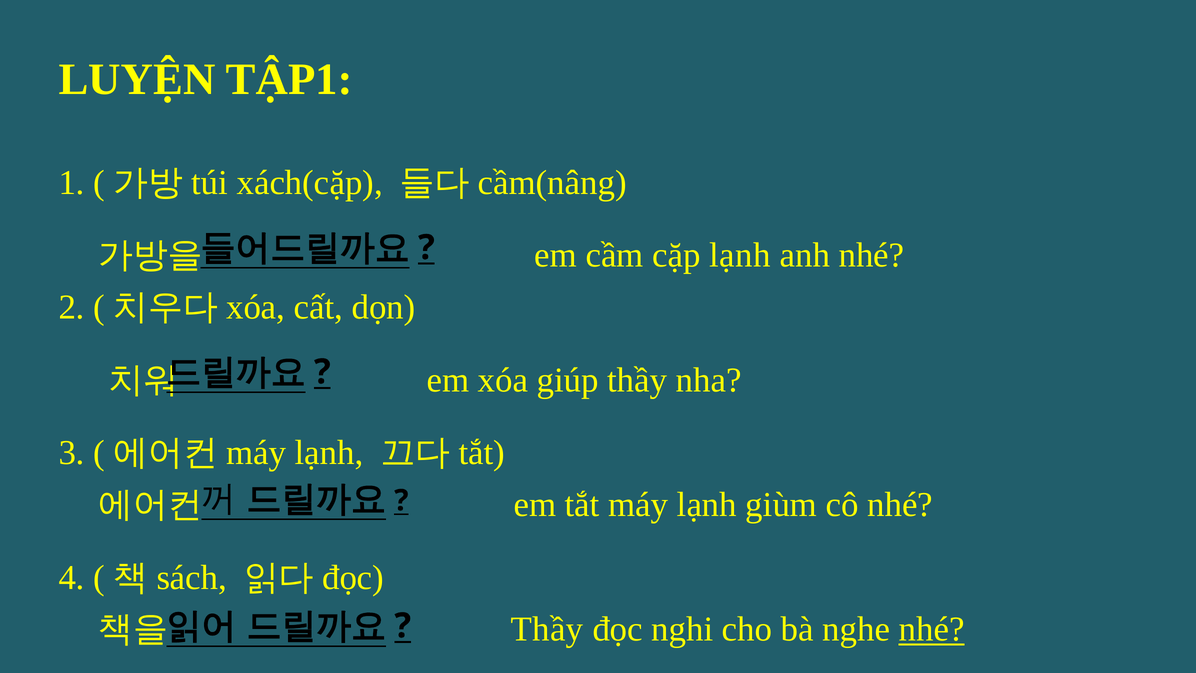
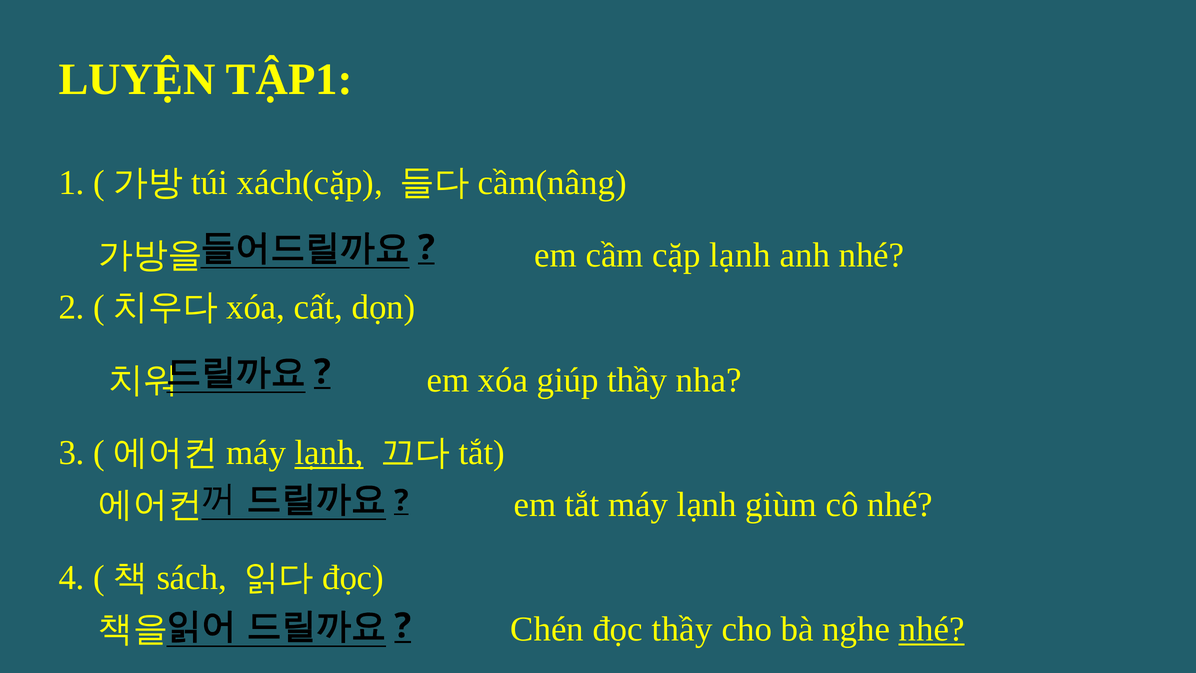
lạnh underline: none -> present (329, 453)
Thầy: Thầy -> Chén (547, 629)
đọc nghi: nghi -> thầy (682, 629)
